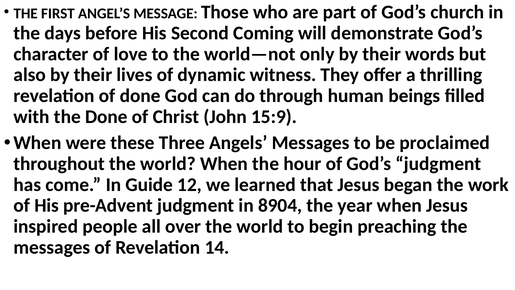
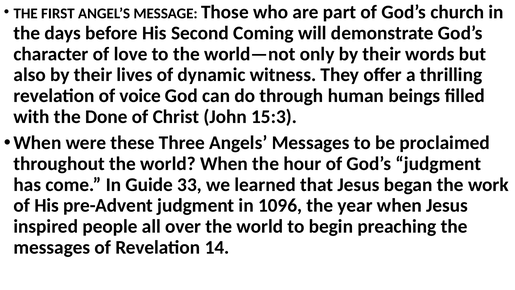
of done: done -> voice (140, 96)
15:9: 15:9 -> 15:3 (274, 117)
12: 12 -> 33 (190, 185)
8904: 8904 -> 1096 (280, 205)
